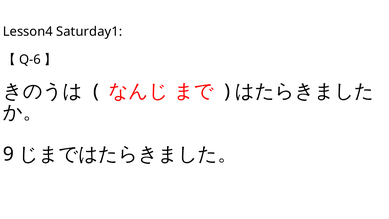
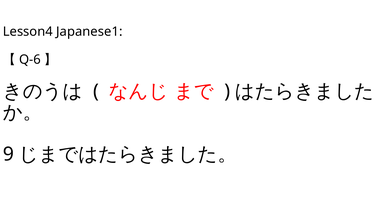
Saturday1: Saturday1 -> Japanese1 (89, 31)
